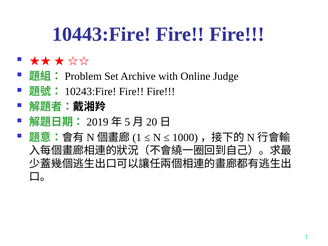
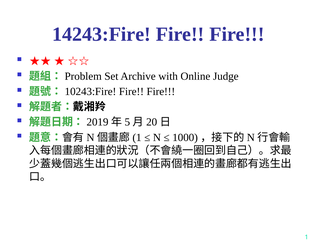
10443:Fire: 10443:Fire -> 14243:Fire (102, 34)
